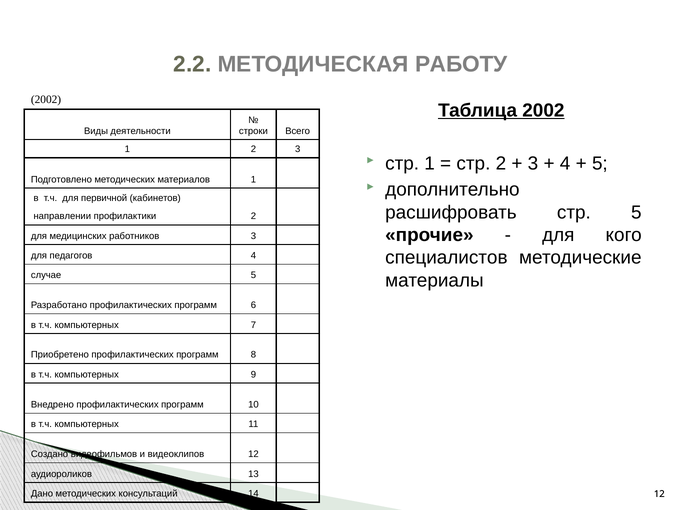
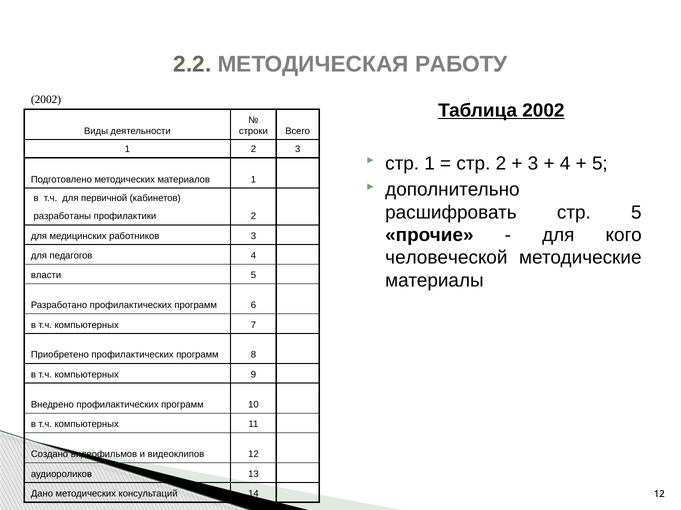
направлении: направлении -> разработаны (62, 217)
специалистов: специалистов -> человеческой (446, 258)
случае: случае -> власти (46, 276)
